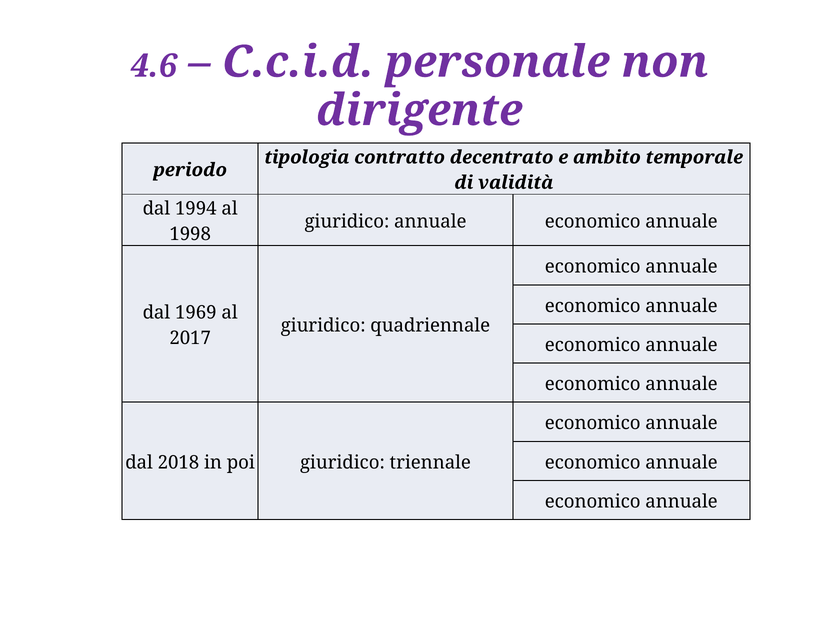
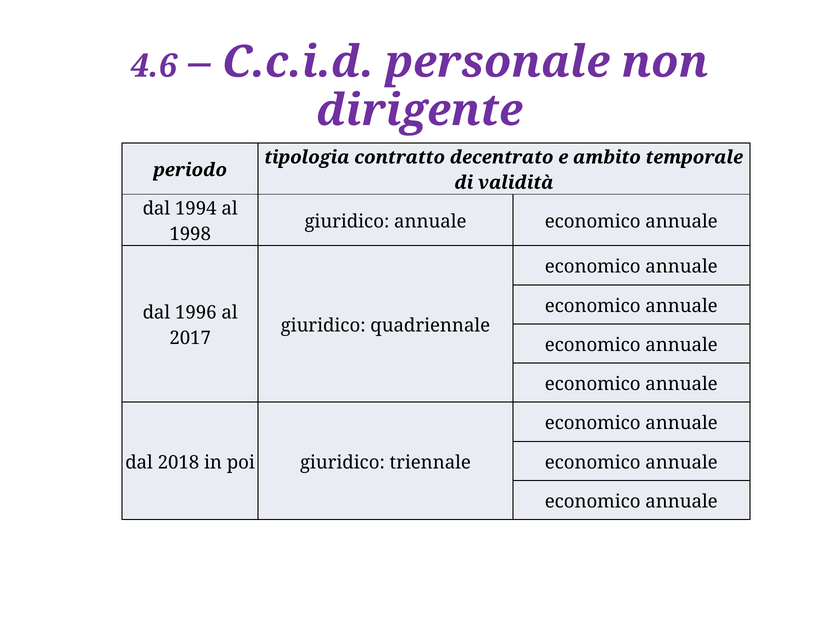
1969: 1969 -> 1996 (196, 313)
